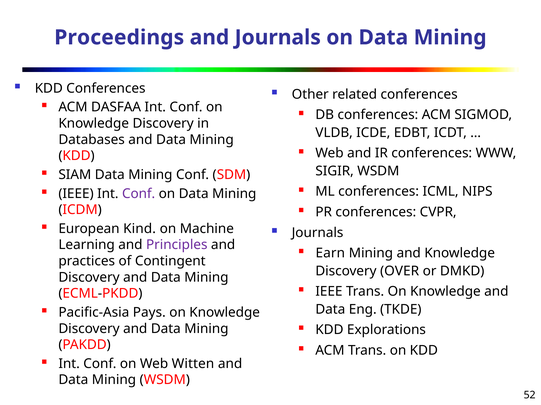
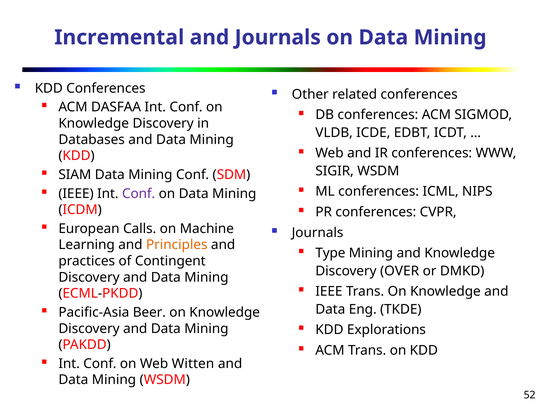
Proceedings: Proceedings -> Incremental (119, 38)
Kind: Kind -> Calls (140, 229)
Principles colour: purple -> orange (177, 245)
Earn: Earn -> Type (330, 254)
Pays: Pays -> Beer (149, 313)
